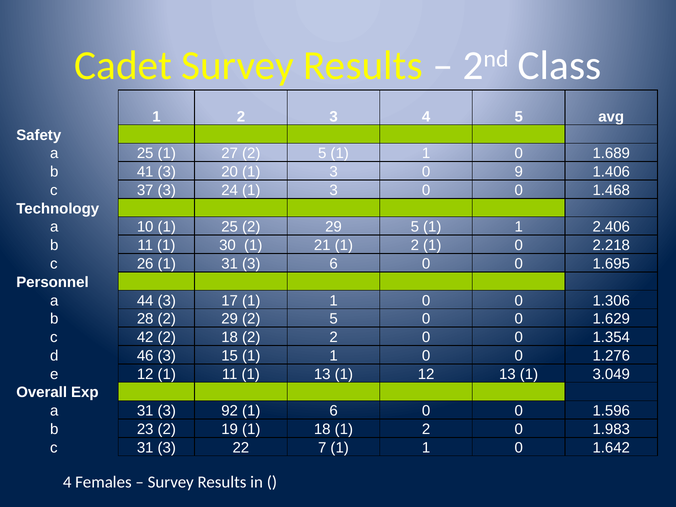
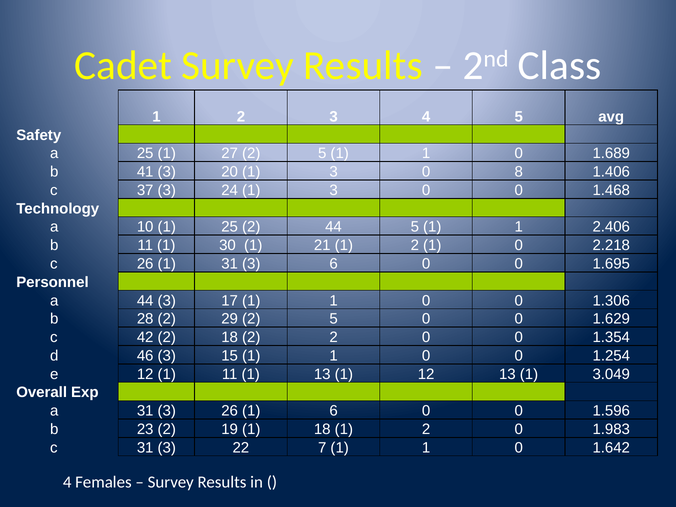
9: 9 -> 8 (519, 172)
25 2 29: 29 -> 44 (334, 227)
1.276: 1.276 -> 1.254 (611, 356)
3 92: 92 -> 26 (230, 411)
